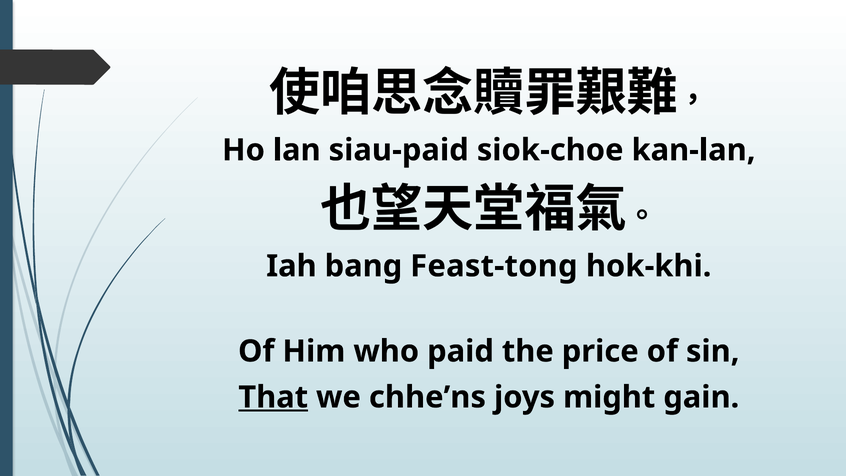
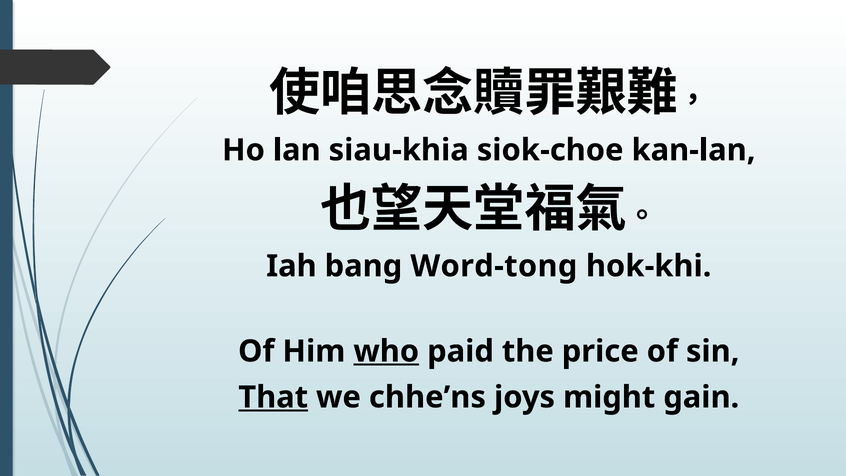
siau-paid: siau-paid -> siau-khia (399, 150)
Feast-tong: Feast-tong -> Word-tong (494, 266)
who underline: none -> present (386, 351)
